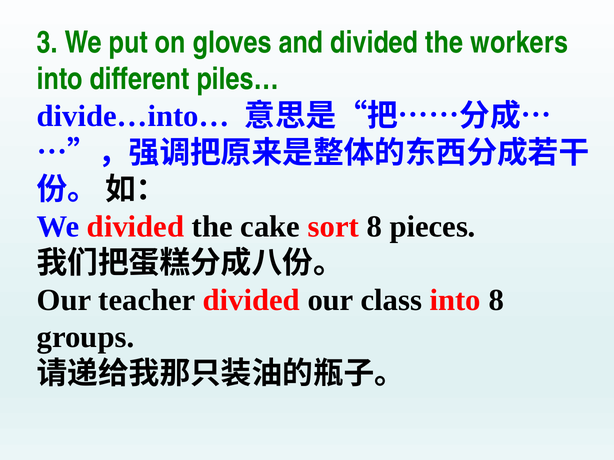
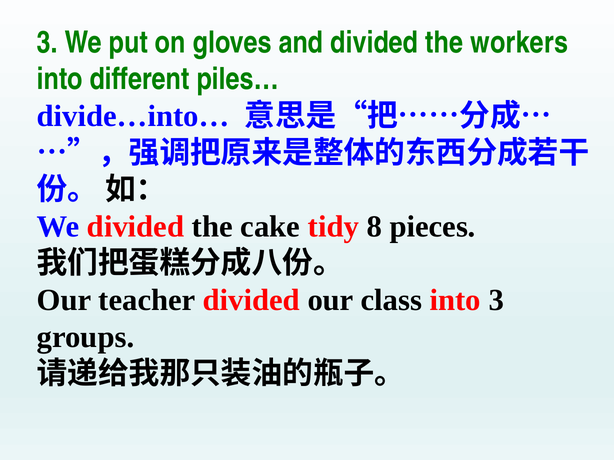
sort: sort -> tidy (333, 227)
into 8: 8 -> 3 (496, 300)
